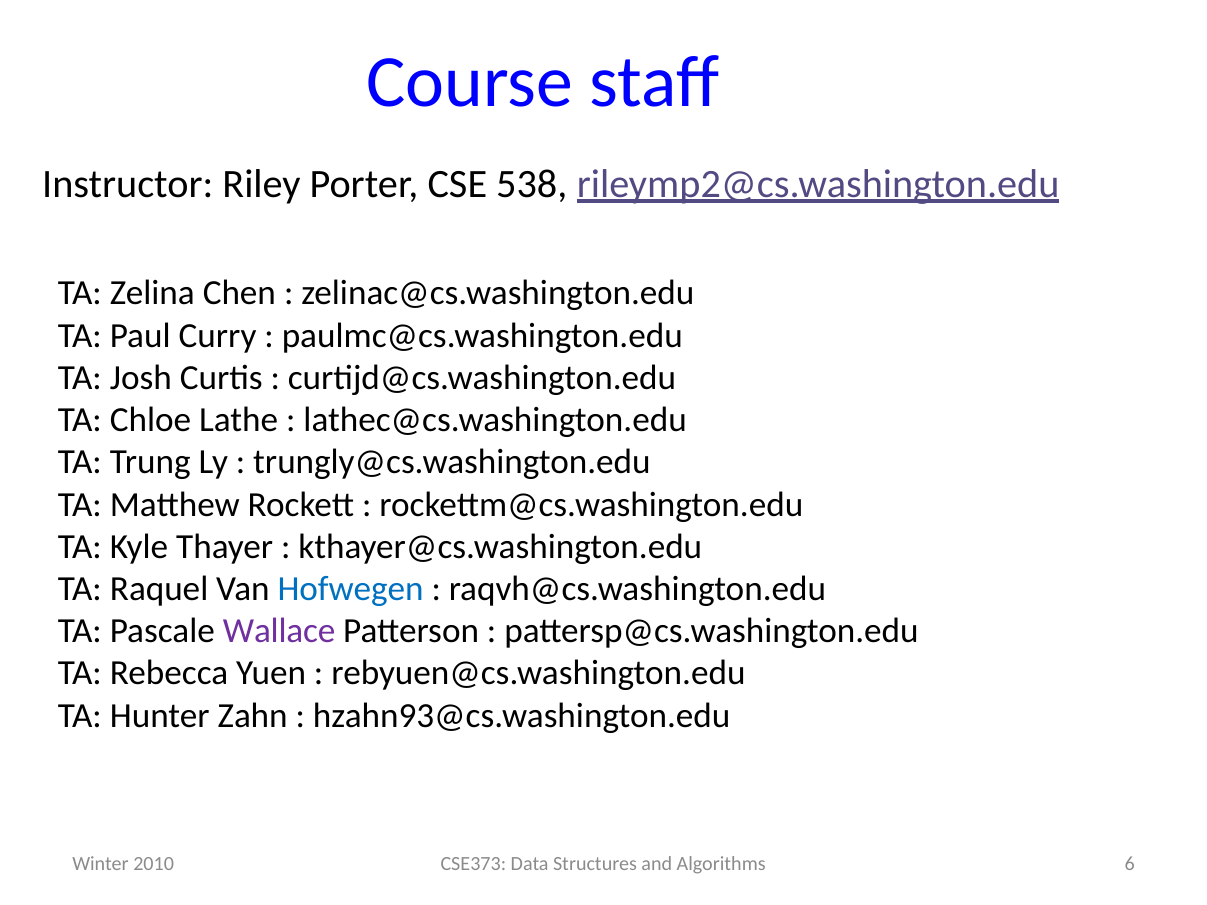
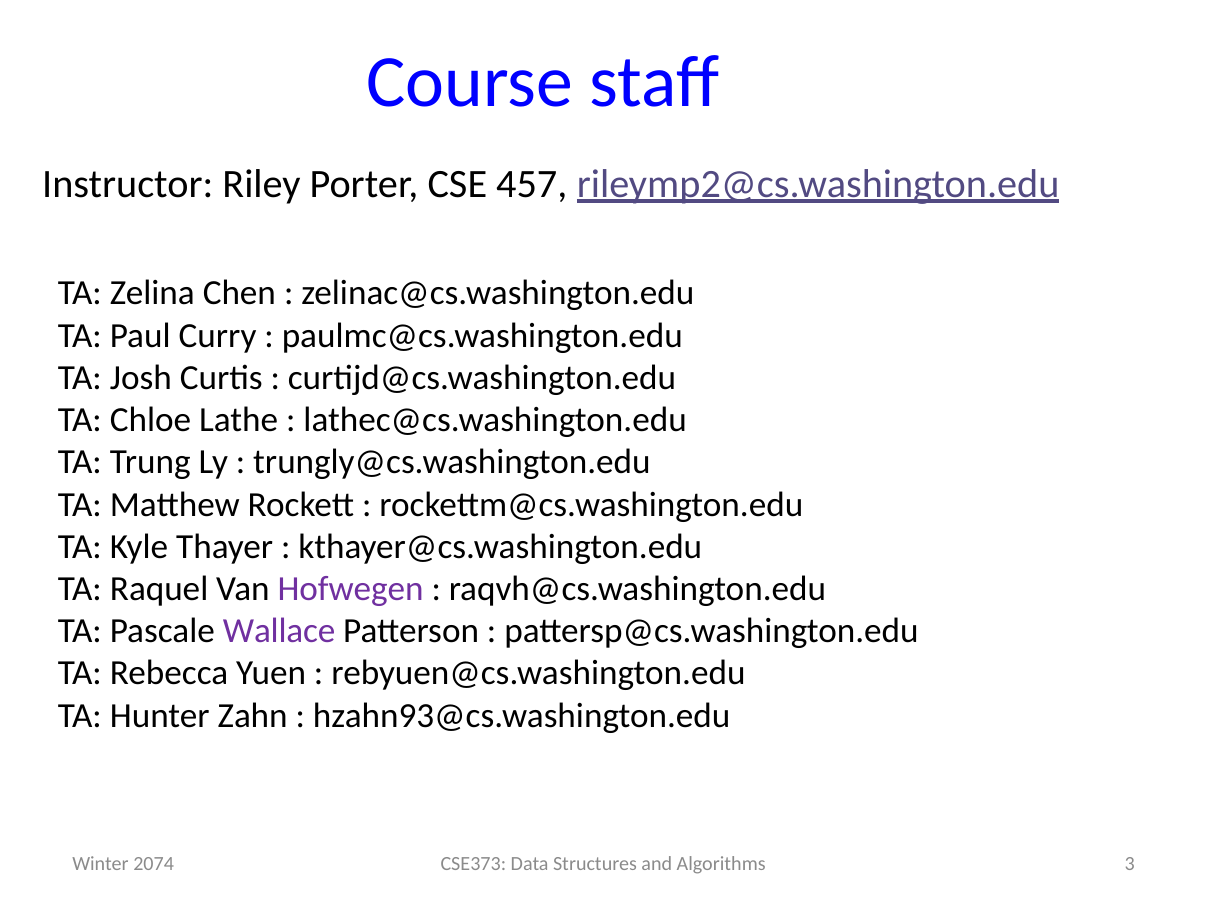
538: 538 -> 457 (532, 184)
Hofwegen colour: blue -> purple (351, 589)
6: 6 -> 3 (1130, 864)
2010: 2010 -> 2074 (154, 864)
